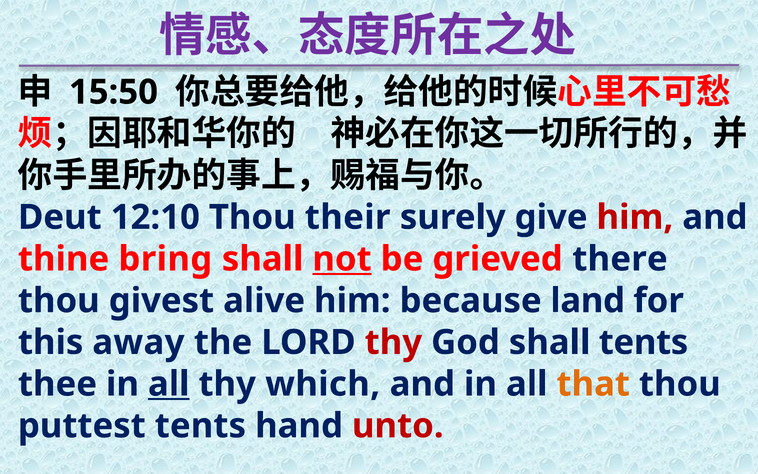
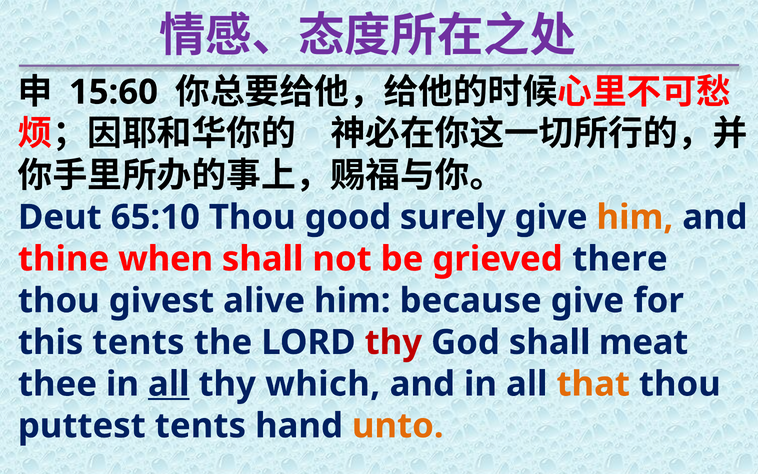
15:50: 15:50 -> 15:60 (113, 92)
12:10: 12:10 -> 65:10 (155, 217)
their: their -> good (348, 217)
him colour: red -> orange (635, 217)
bring: bring -> when (166, 259)
not underline: present -> none (342, 259)
because land: land -> give (587, 301)
this away: away -> tents (138, 342)
shall tents: tents -> meat (643, 342)
unto colour: red -> orange (398, 426)
